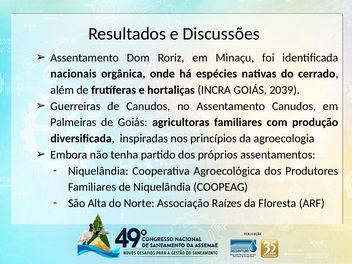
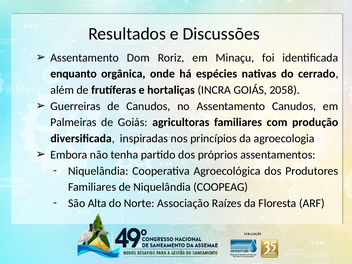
nacionais: nacionais -> enquanto (74, 74)
2039: 2039 -> 2058 (285, 90)
